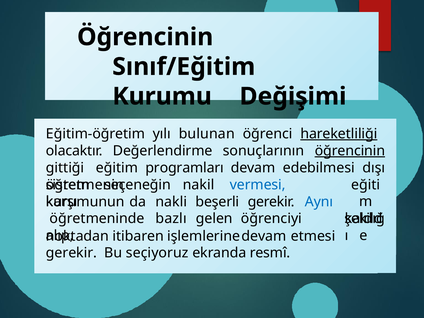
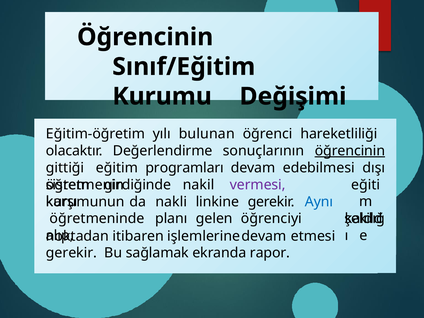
hareketliliği underline: present -> none (339, 134)
seçeneğin: seçeneğin -> girdiğinde (138, 185)
vermesi colour: blue -> purple (258, 185)
beşerli: beşerli -> linkine (217, 202)
bazlı: bazlı -> planı (171, 219)
seçiyoruz: seçiyoruz -> sağlamak (157, 253)
resmî: resmî -> rapor (270, 253)
